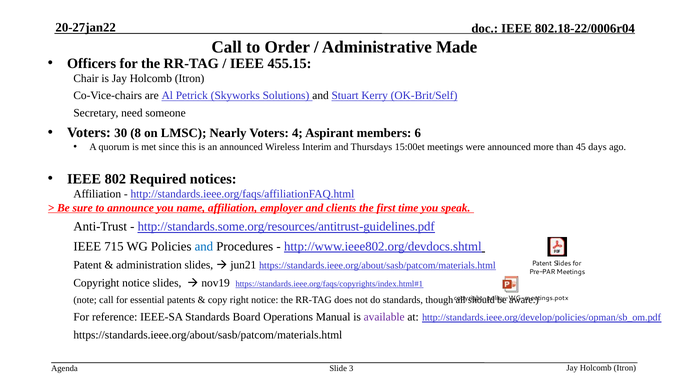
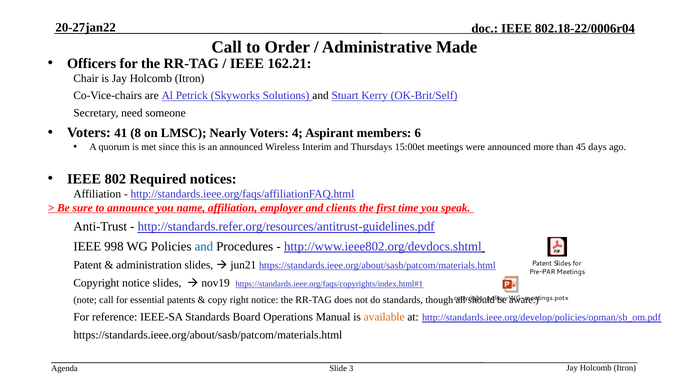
455.15: 455.15 -> 162.21 (289, 63)
30: 30 -> 41 (121, 133)
http://standards.some.org/resources/antitrust-guidelines.pdf: http://standards.some.org/resources/antitrust-guidelines.pdf -> http://standards.refer.org/resources/antitrust-guidelines.pdf (286, 227)
715: 715 -> 998 (114, 247)
available colour: purple -> orange (384, 317)
